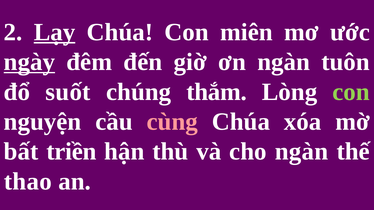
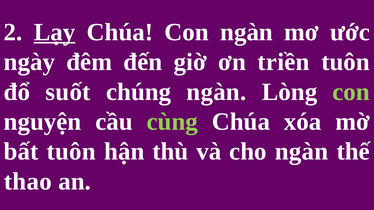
Con miên: miên -> ngàn (247, 32)
ngày underline: present -> none (29, 62)
ơn ngàn: ngàn -> triền (283, 62)
chúng thắm: thắm -> ngàn (216, 92)
cùng colour: pink -> light green (172, 122)
bất triền: triền -> tuôn (71, 152)
